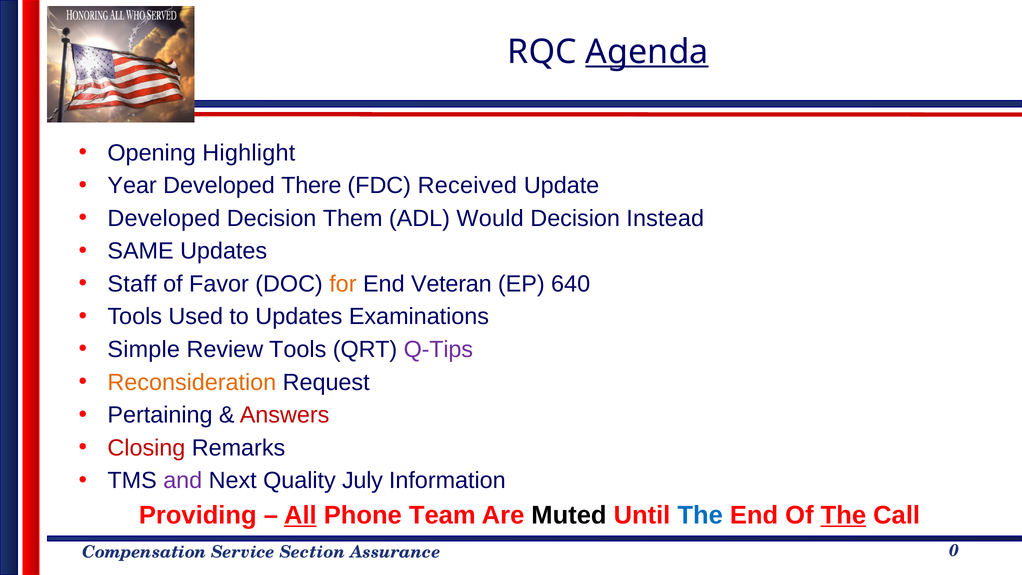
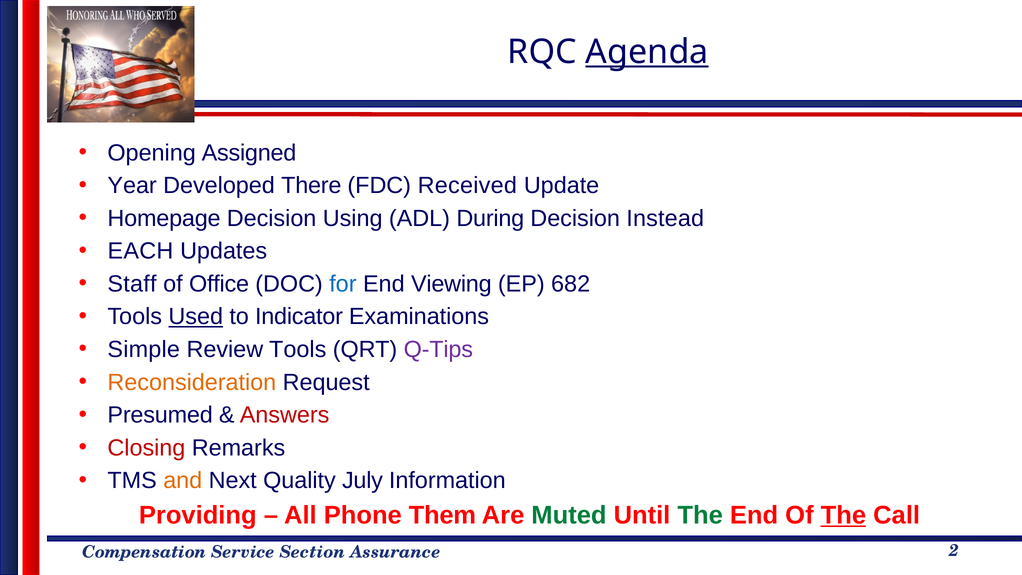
Highlight: Highlight -> Assigned (249, 153)
Developed: Developed -> Homepage (164, 218)
Them: Them -> Using (353, 218)
Would: Would -> During (490, 218)
SAME: SAME -> EACH (140, 251)
Favor: Favor -> Office (219, 284)
for colour: orange -> blue (343, 284)
Veteran: Veteran -> Viewing (451, 284)
640: 640 -> 682 (571, 284)
Used underline: none -> present (196, 317)
to Updates: Updates -> Indicator (299, 317)
Pertaining: Pertaining -> Presumed (160, 415)
and colour: purple -> orange (183, 481)
All underline: present -> none (300, 515)
Team: Team -> Them (442, 515)
Muted colour: black -> green (569, 515)
The colour: blue -> green (700, 515)
0: 0 -> 2 (954, 550)
